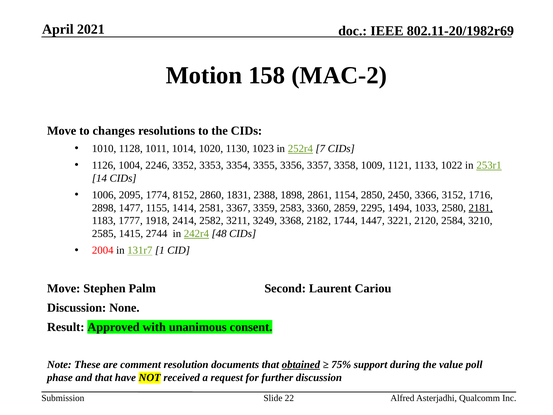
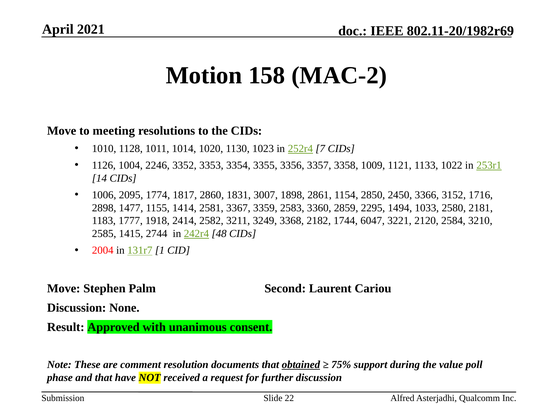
changes: changes -> meeting (114, 131)
8152: 8152 -> 1817 (185, 195)
2388: 2388 -> 3007 (266, 195)
2181 underline: present -> none (481, 208)
1447: 1447 -> 6047 (373, 221)
